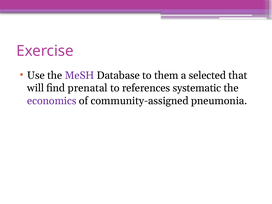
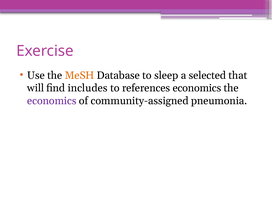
MeSH colour: purple -> orange (79, 75)
them: them -> sleep (166, 75)
prenatal: prenatal -> includes (88, 88)
references systematic: systematic -> economics (197, 88)
